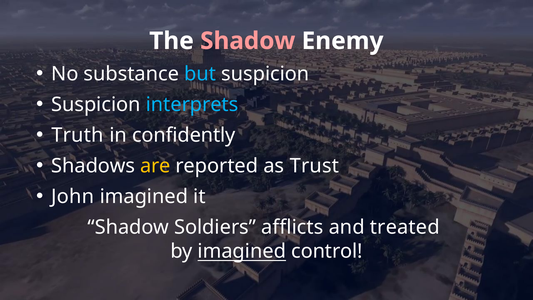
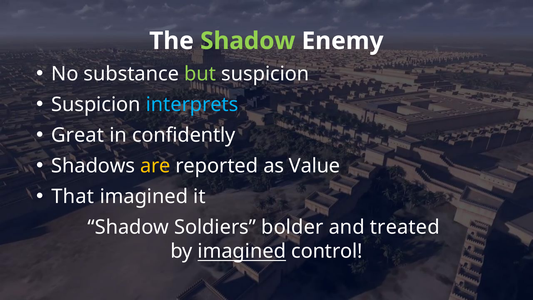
Shadow colour: pink -> light green (248, 41)
but colour: light blue -> light green (200, 74)
Truth: Truth -> Great (78, 135)
Trust: Trust -> Value (315, 166)
John: John -> That (73, 197)
afflicts: afflicts -> bolder (292, 227)
